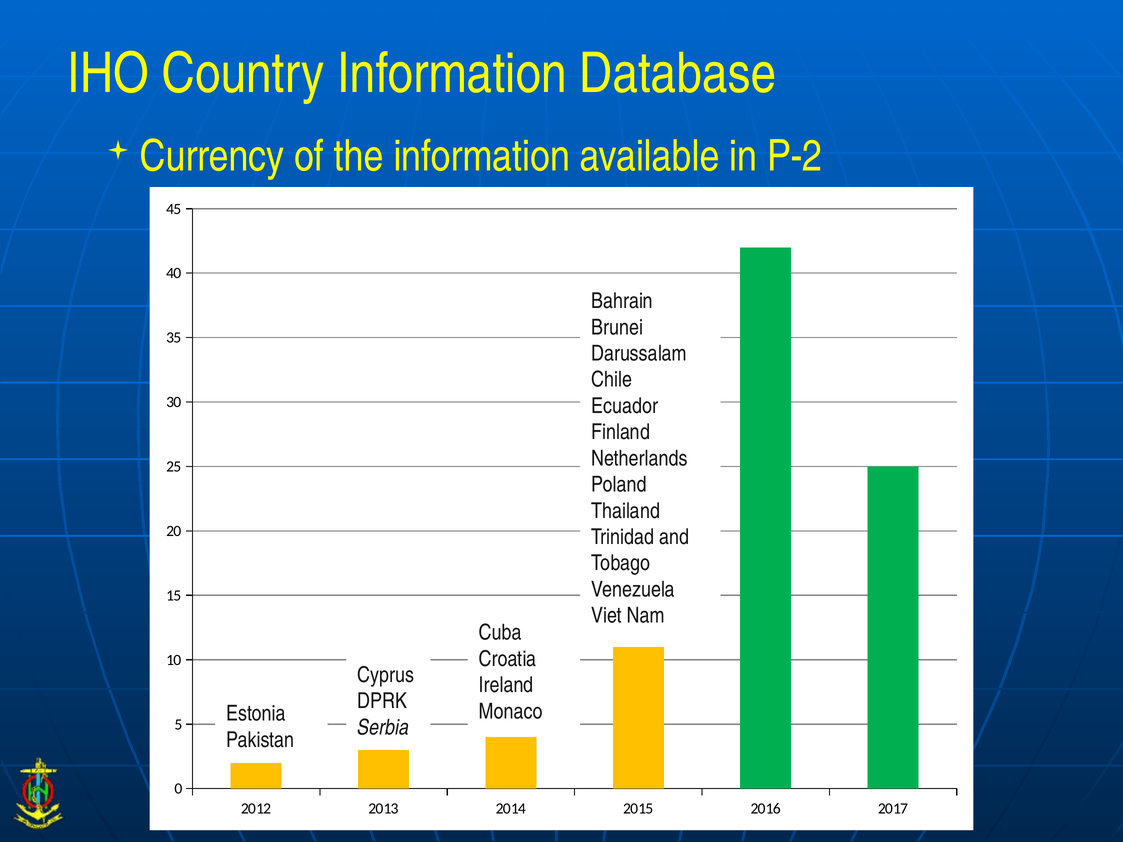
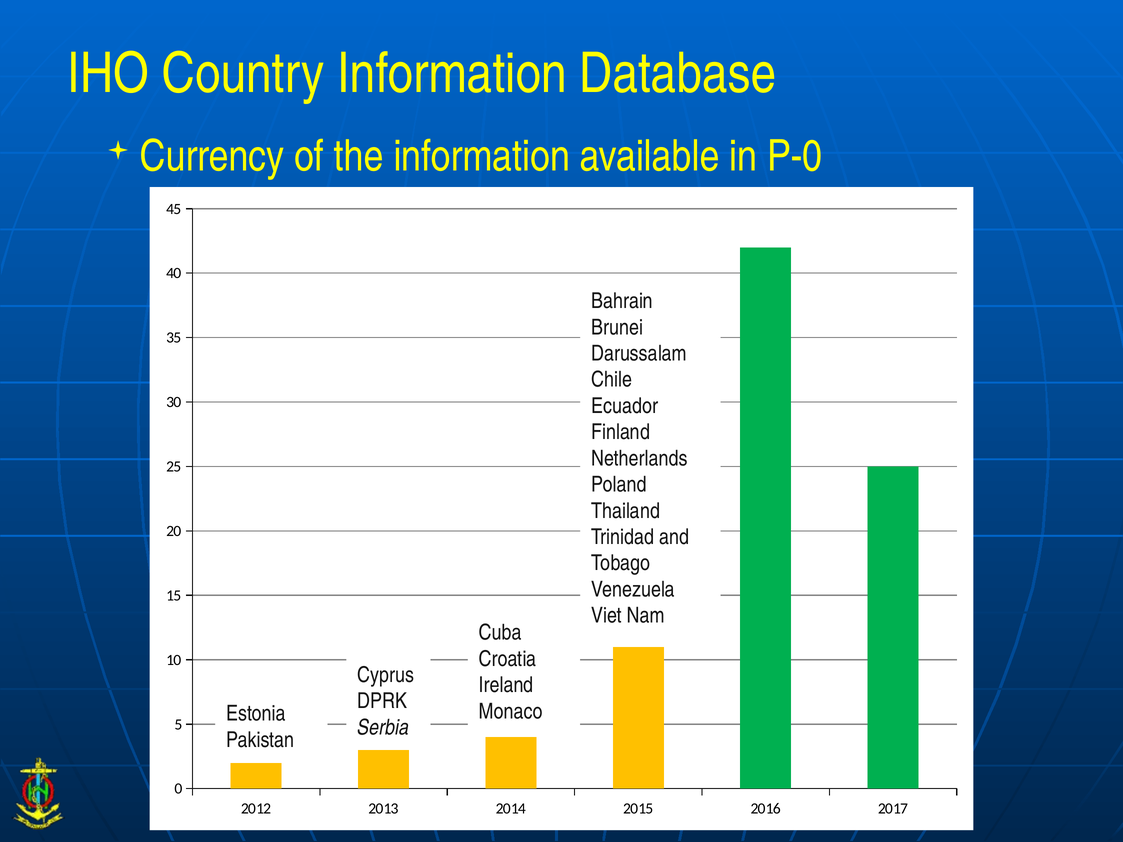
P-2: P-2 -> P-0 (795, 157)
